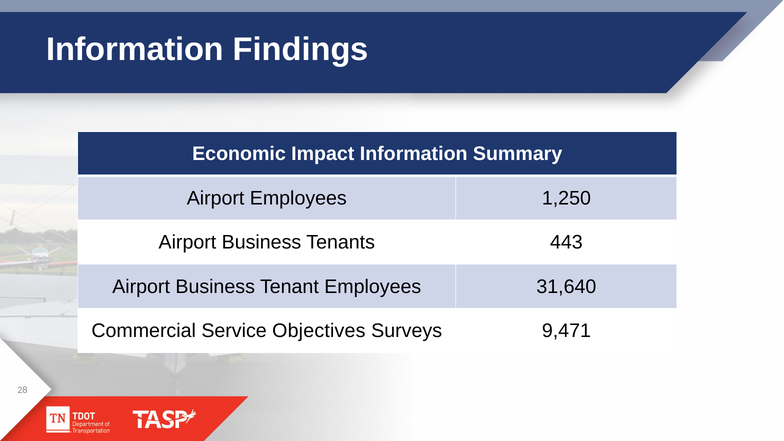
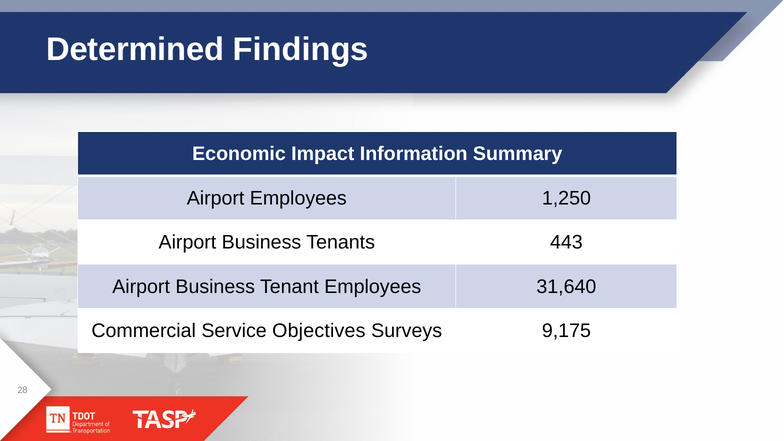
Information: Information -> Determined (135, 50)
9,471: 9,471 -> 9,175 (566, 331)
